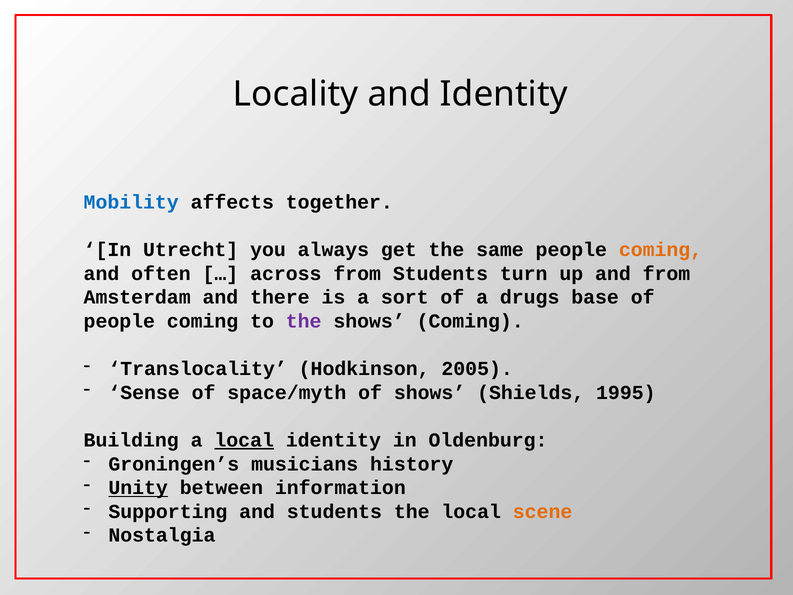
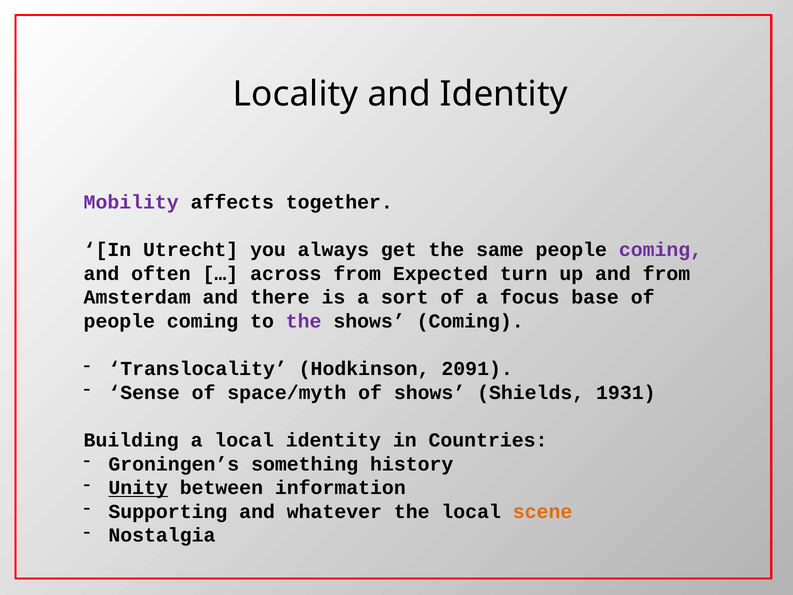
Mobility colour: blue -> purple (131, 202)
coming colour: orange -> purple (661, 250)
from Students: Students -> Expected (440, 274)
drugs: drugs -> focus (530, 297)
2005: 2005 -> 2091 (477, 369)
1995: 1995 -> 1931 (626, 392)
local underline: present -> none (244, 440)
Oldenburg: Oldenburg -> Countries (488, 440)
musicians: musicians -> something (305, 464)
and students: students -> whatever (334, 511)
